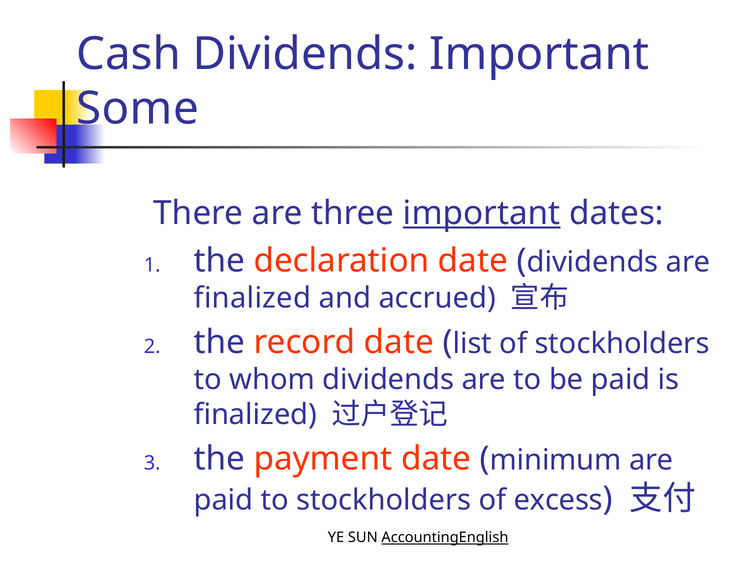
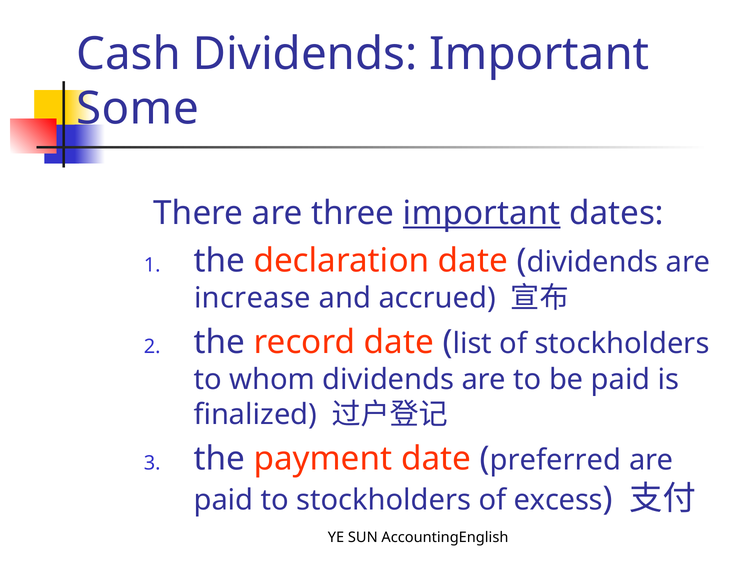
finalized: finalized -> increase (252, 298)
minimum: minimum -> preferred (556, 460)
AccountingEnglish underline: present -> none (445, 537)
